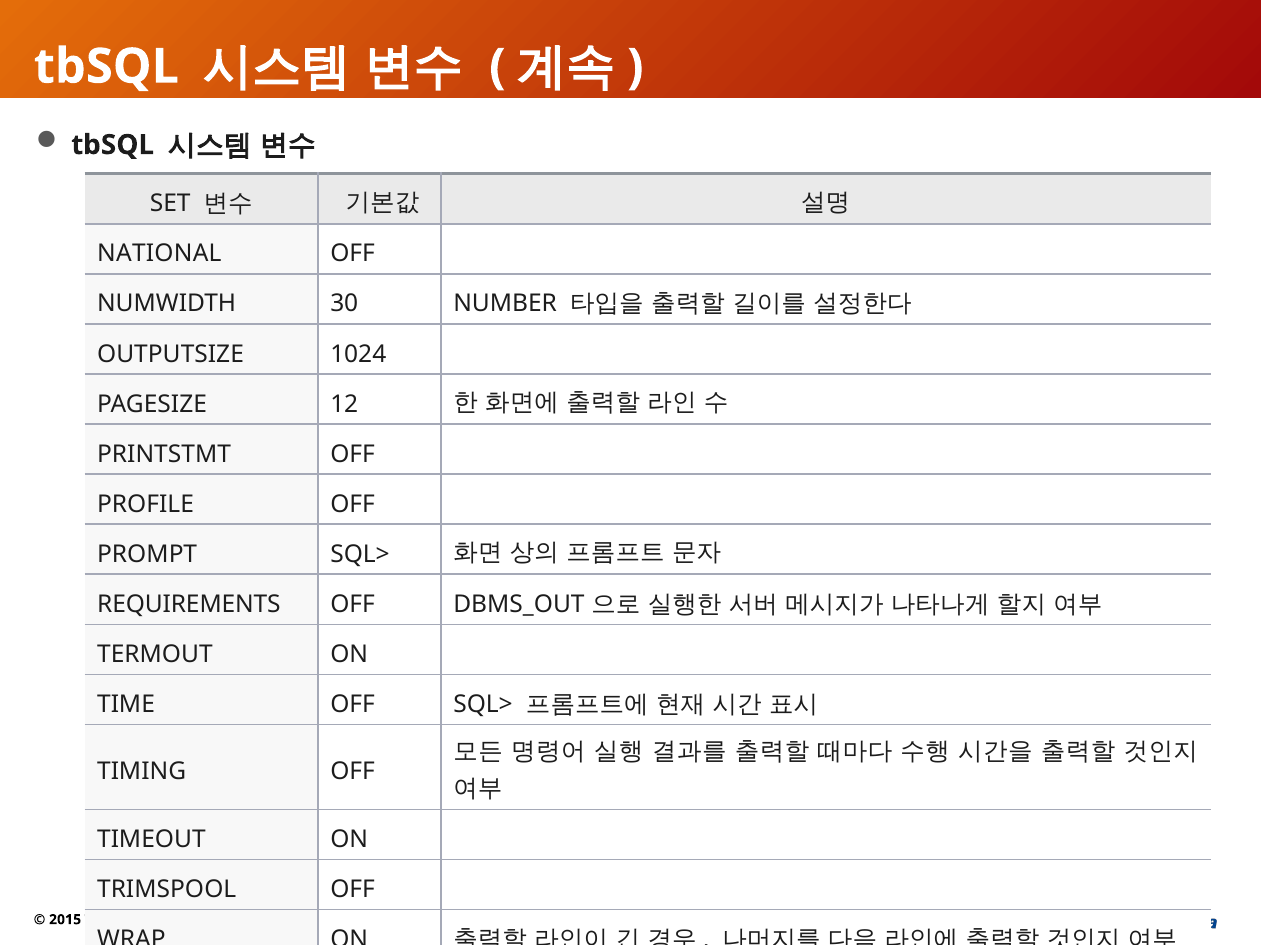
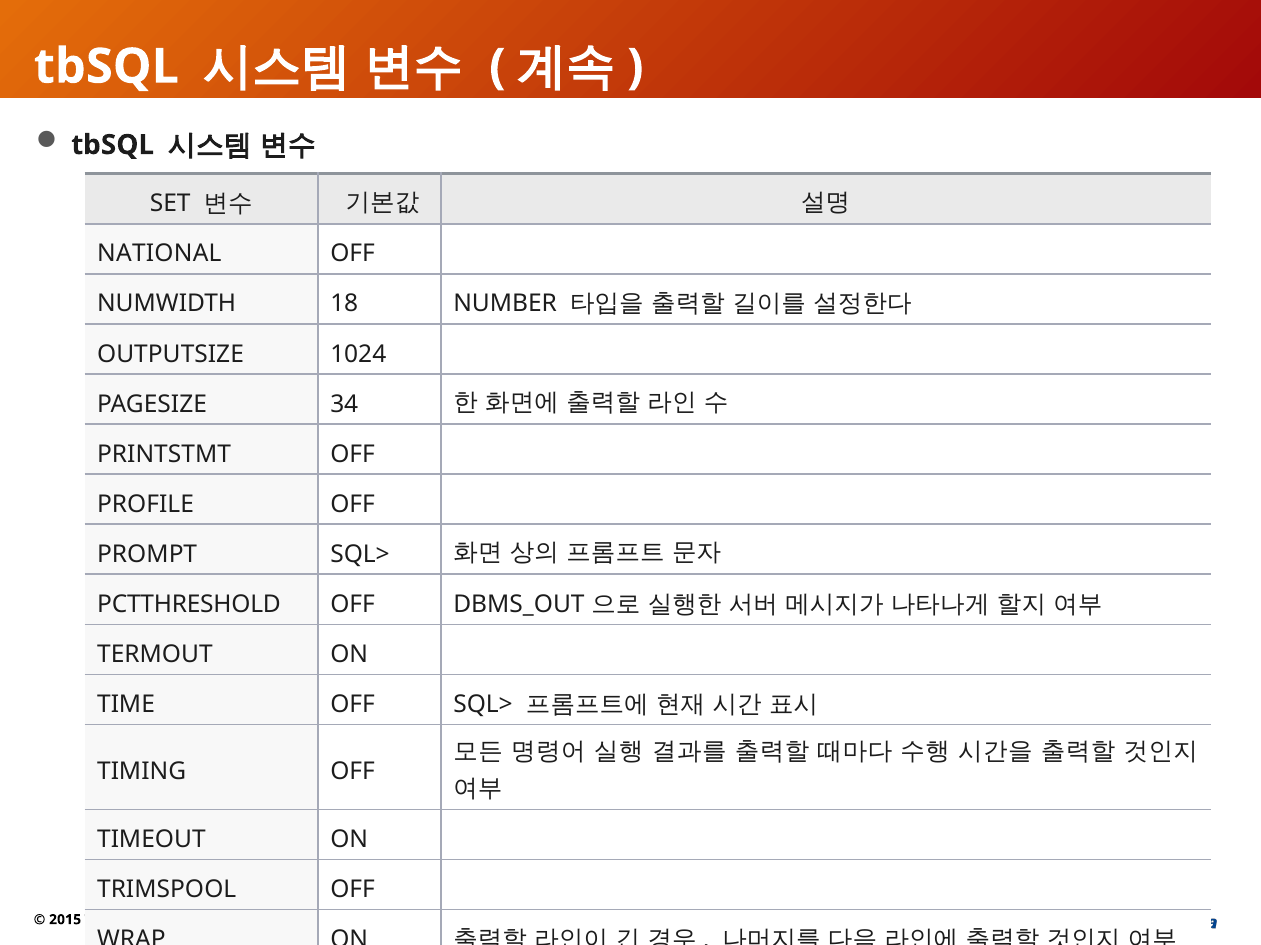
30: 30 -> 18 (344, 304)
12: 12 -> 34 (344, 404)
REQUIREMENTS: REQUIREMENTS -> PCTTHRESHOLD (189, 605)
